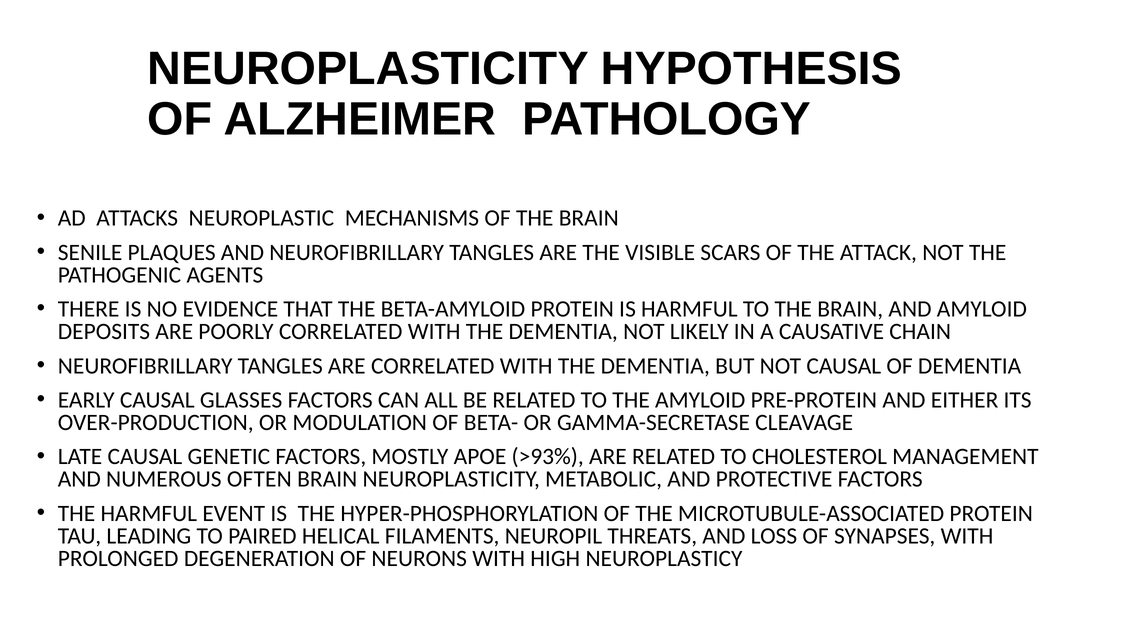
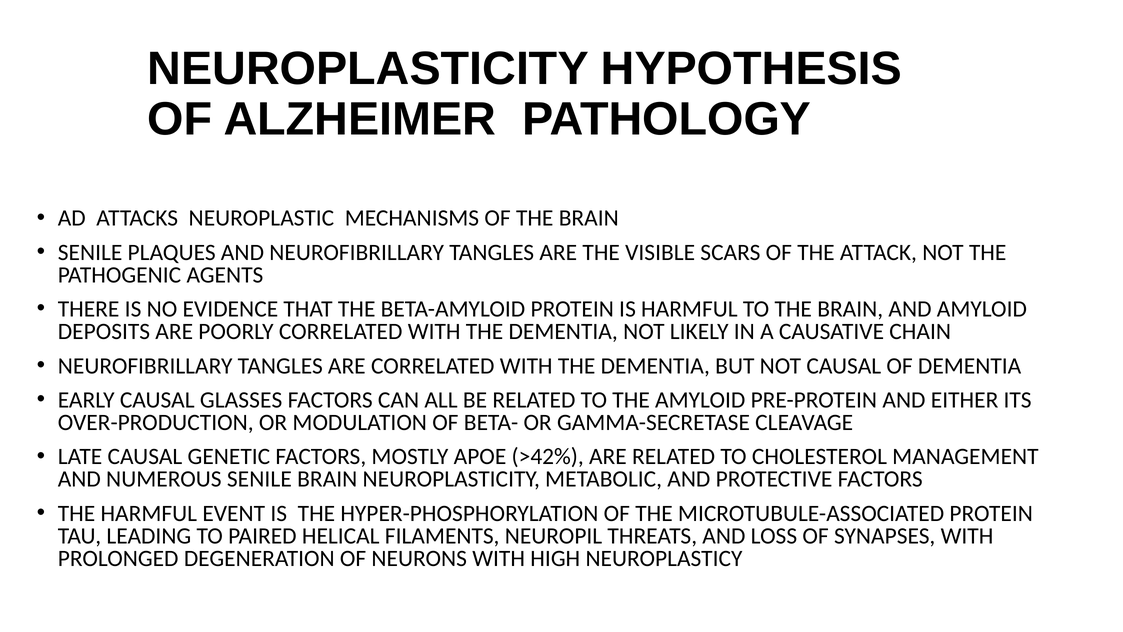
>93%: >93% -> >42% (548, 457)
NUMEROUS OFTEN: OFTEN -> SENILE (259, 479)
